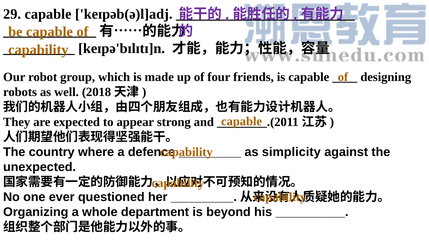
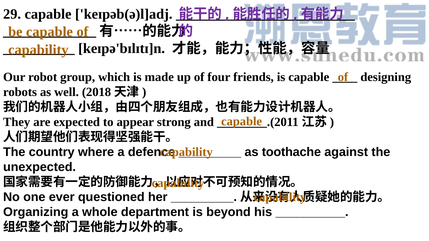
simplicity: simplicity -> toothache (291, 152)
